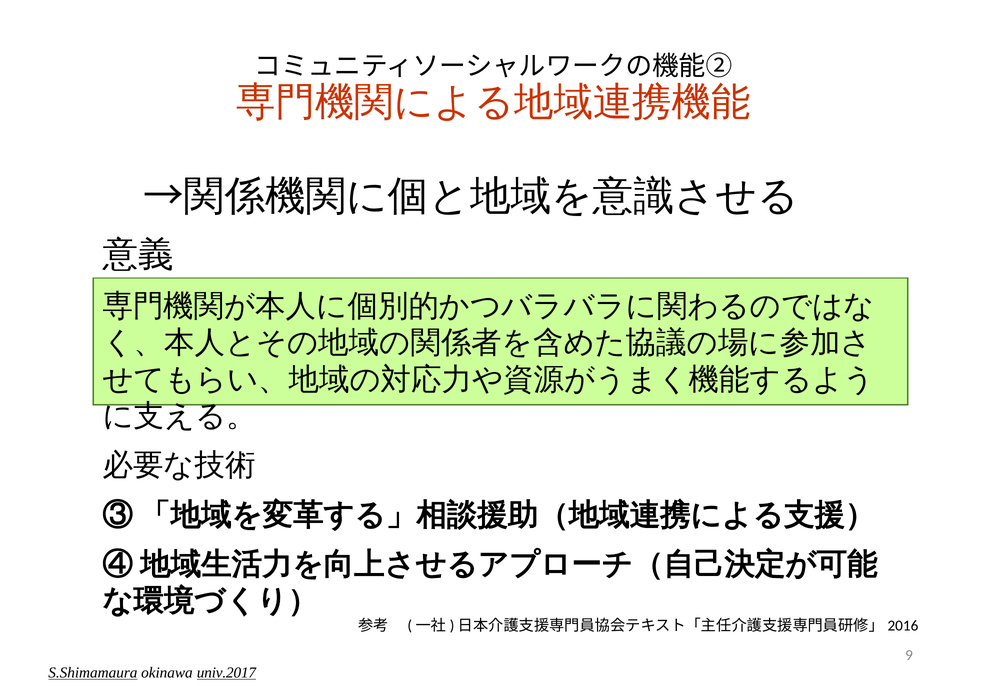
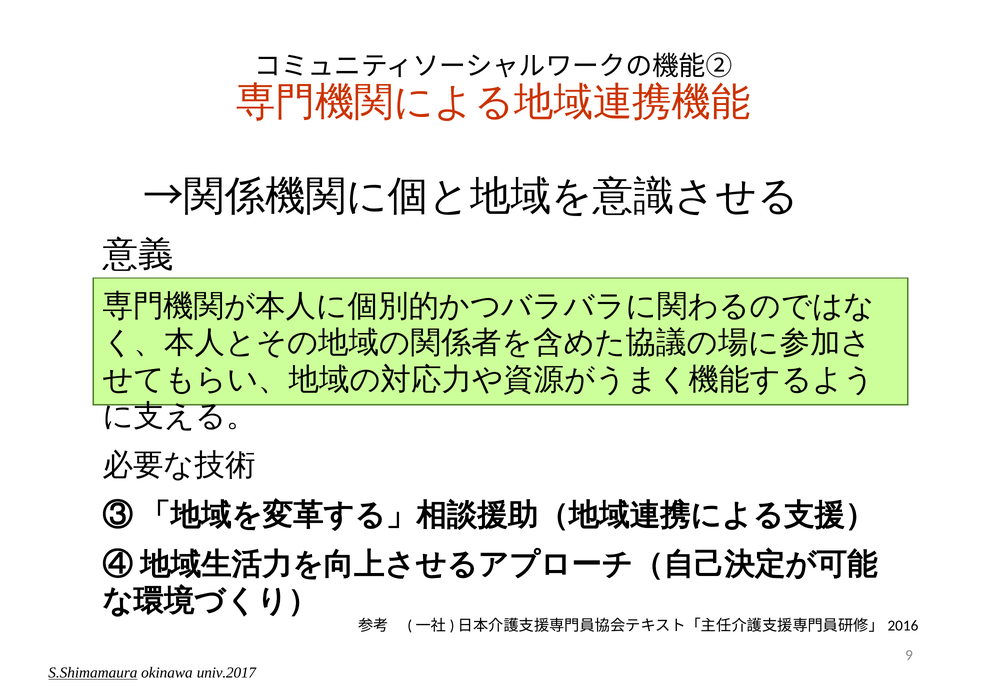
univ.2017 underline: present -> none (226, 672)
